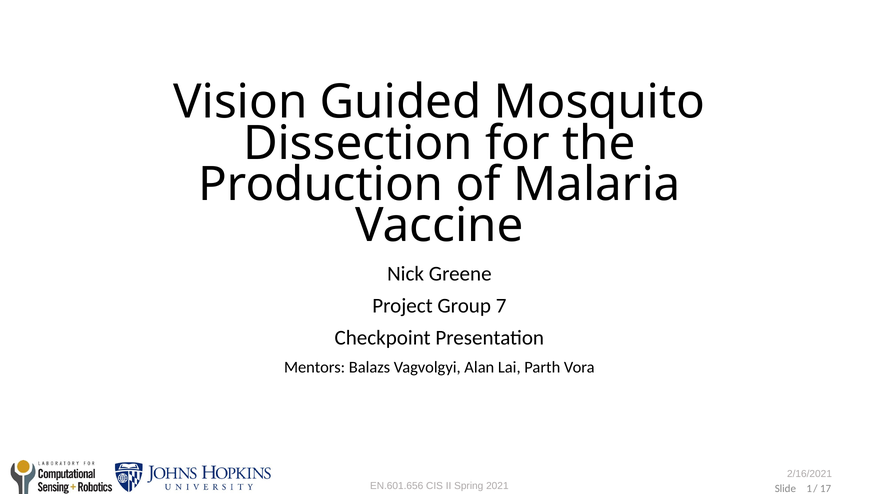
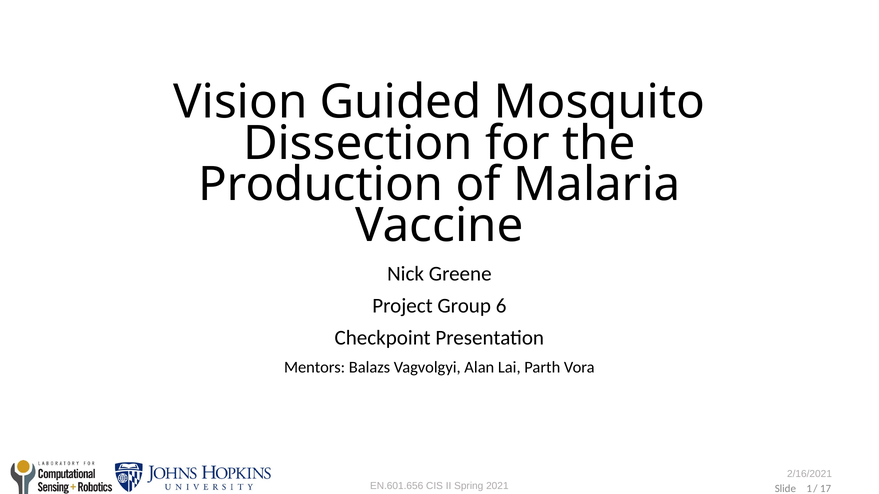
7: 7 -> 6 (501, 306)
